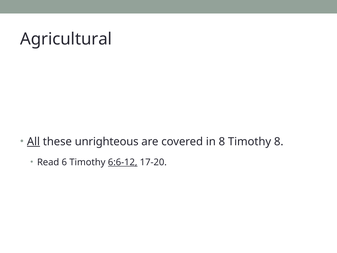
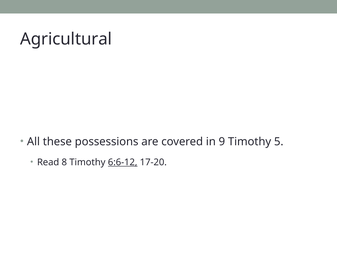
All underline: present -> none (33, 141)
unrighteous: unrighteous -> possessions (107, 141)
in 8: 8 -> 9 (222, 141)
Timothy 8: 8 -> 5 (279, 141)
6: 6 -> 8 (64, 162)
